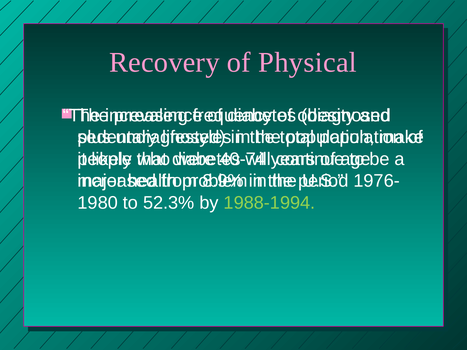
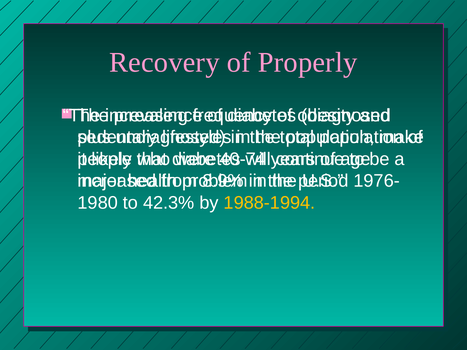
Physical: Physical -> Properly (308, 62)
52.3%: 52.3% -> 42.3% (169, 203)
1988-1994 colour: light green -> yellow (269, 203)
